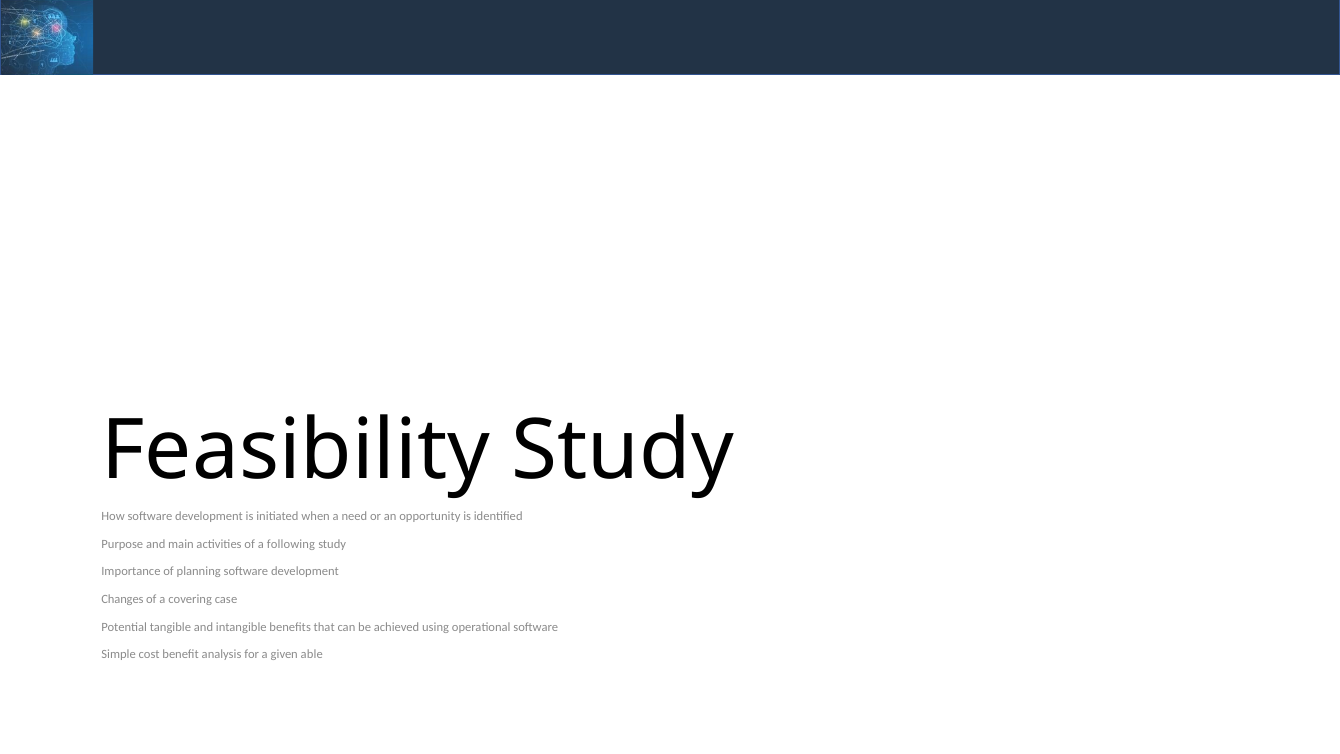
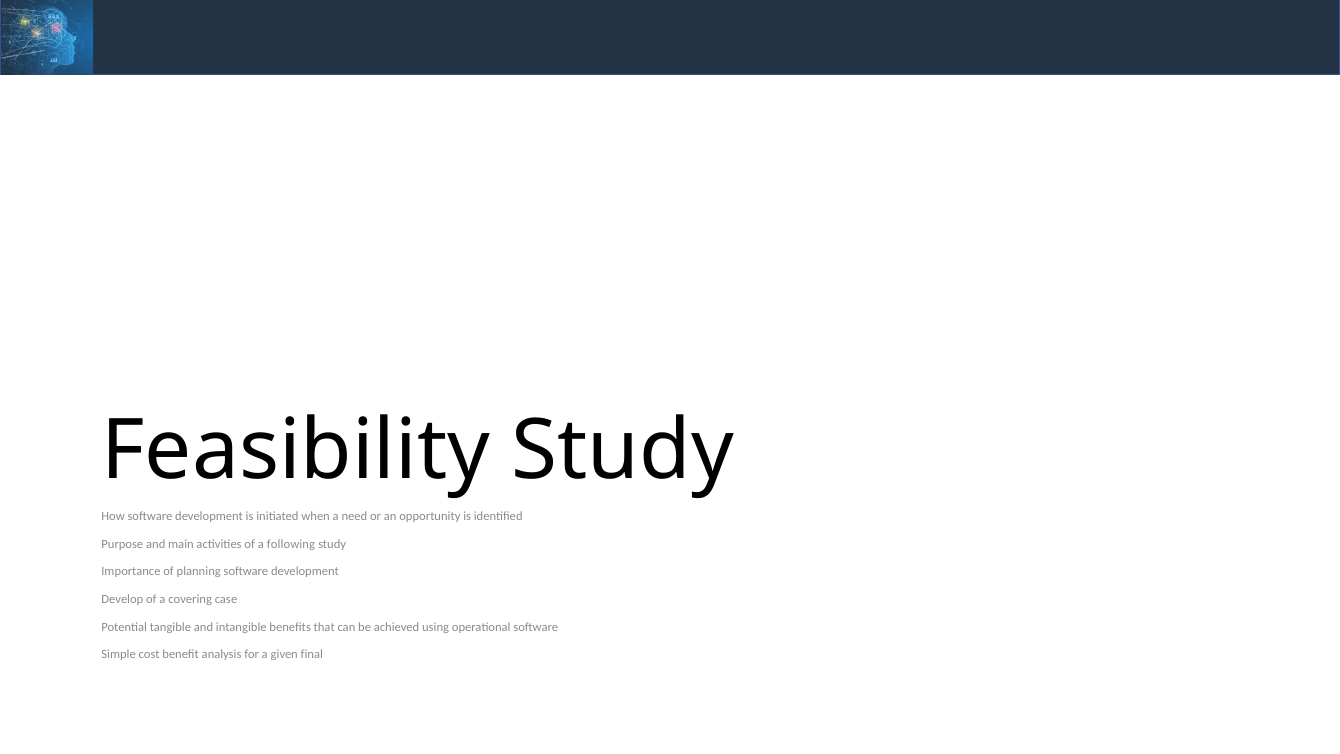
Changes: Changes -> Develop (122, 599)
able: able -> final (312, 654)
